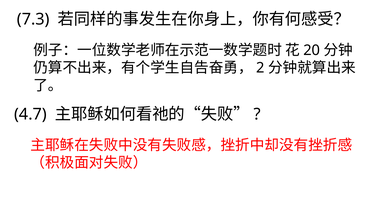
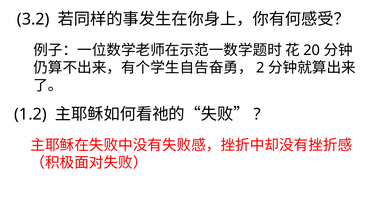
7.3: 7.3 -> 3.2 (33, 19)
4.7: 4.7 -> 1.2 (30, 114)
